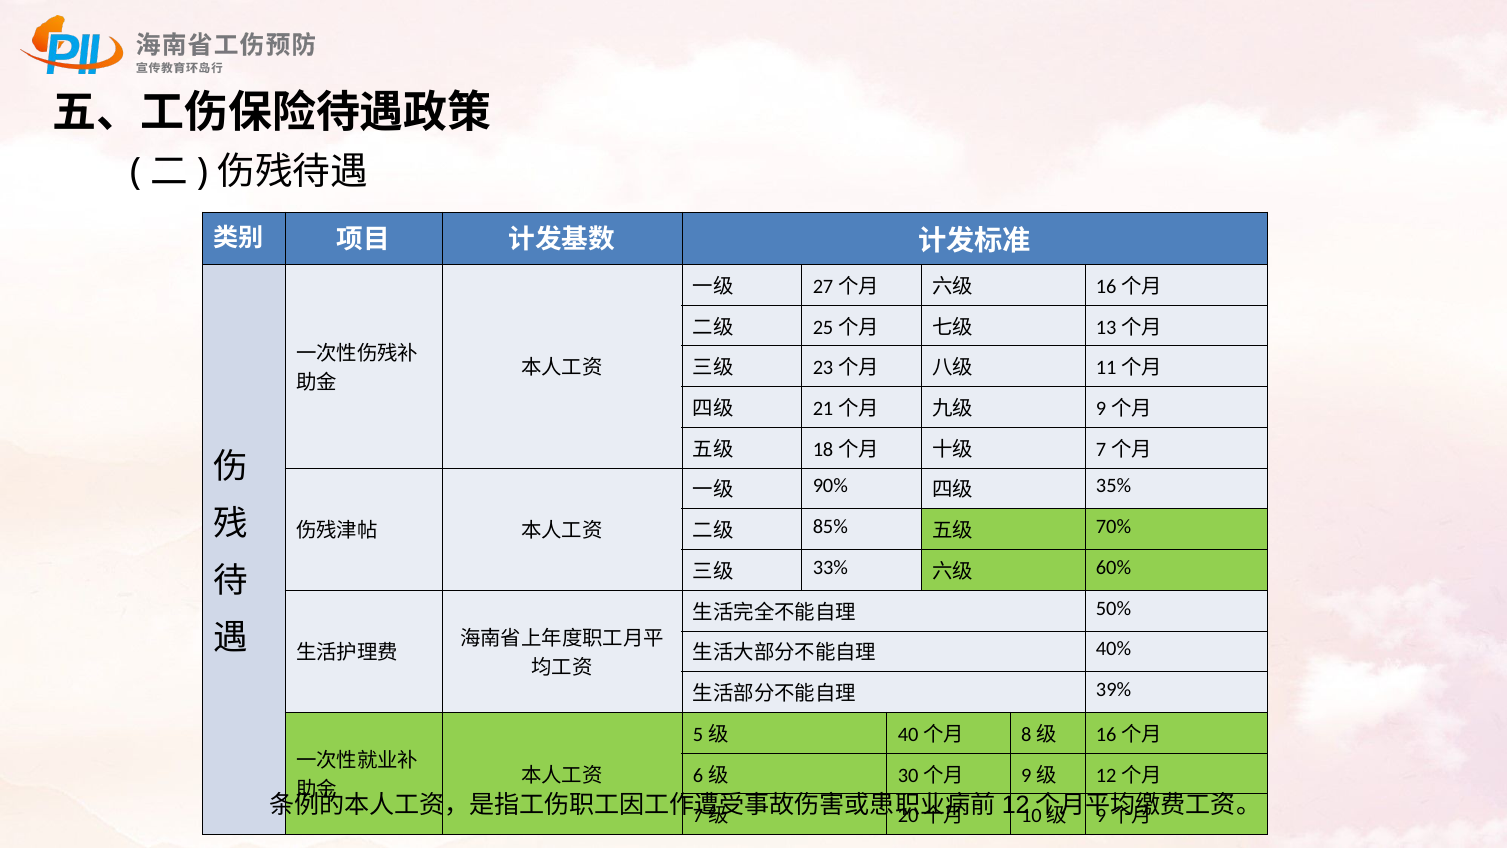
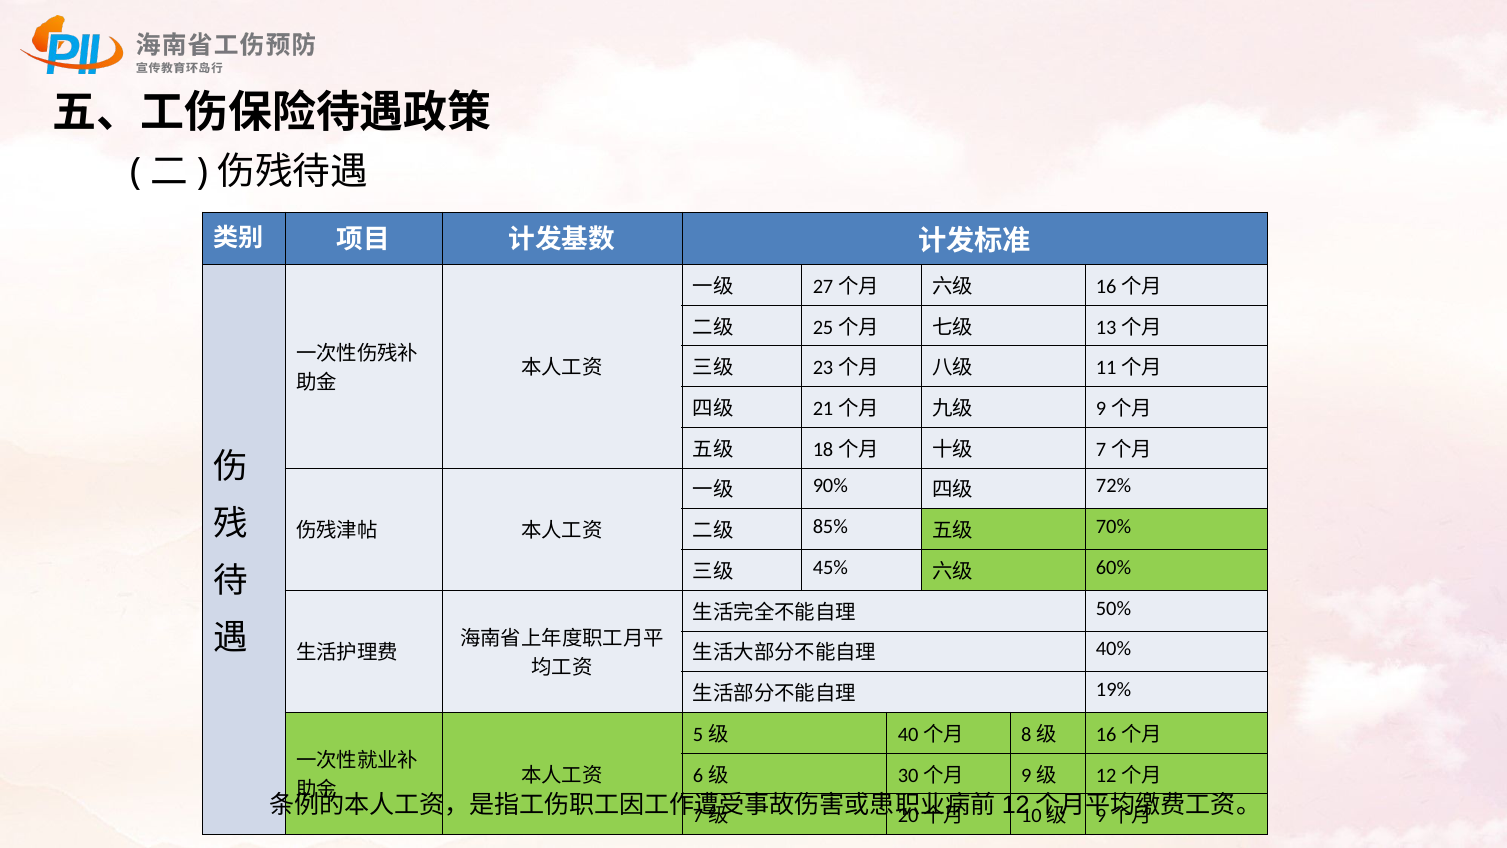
35%: 35% -> 72% (1114, 486)
33%: 33% -> 45% (830, 567)
39%: 39% -> 19% (1114, 689)
